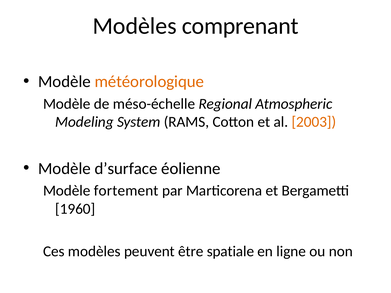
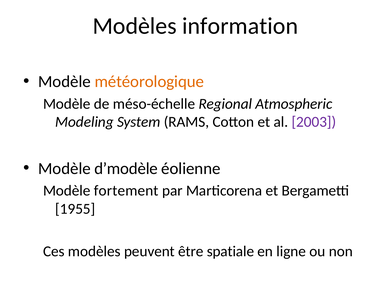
comprenant: comprenant -> information (240, 26)
2003 colour: orange -> purple (314, 122)
d’surface: d’surface -> d’modèle (126, 169)
1960: 1960 -> 1955 (75, 209)
